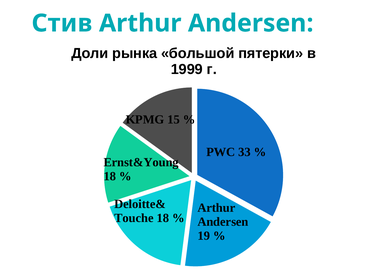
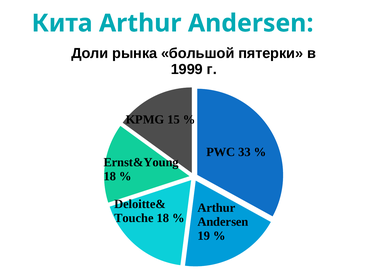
Стив: Стив -> Кита (62, 23)
